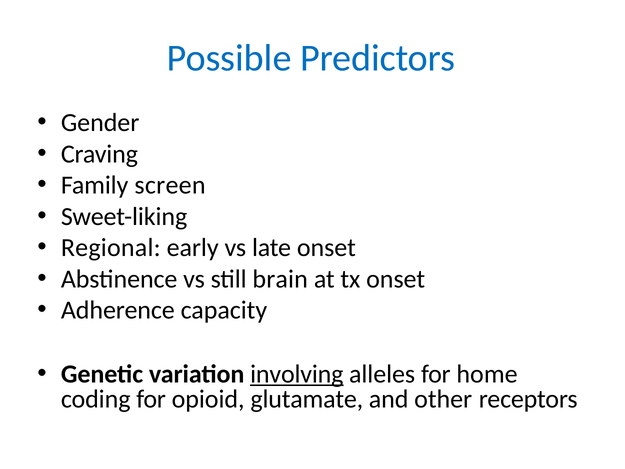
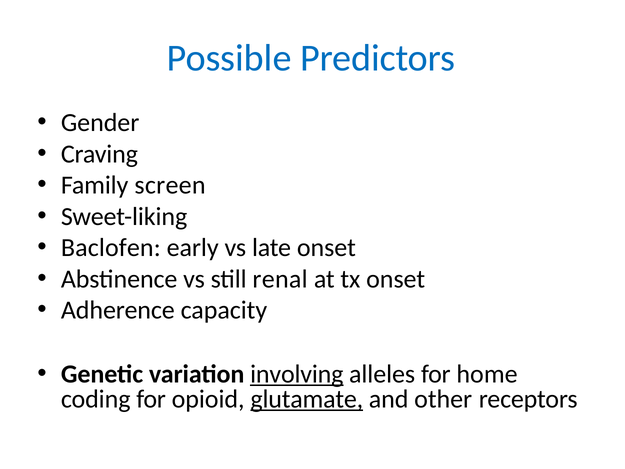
Regional: Regional -> Baclofen (111, 248)
brain: brain -> renal (280, 279)
glutamate underline: none -> present (307, 399)
